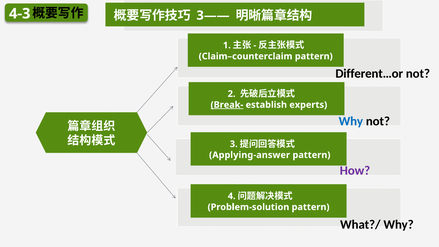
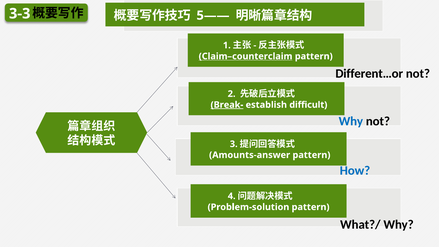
4-3: 4-3 -> 3-3 (20, 14)
3——: 3—— -> 5—— (213, 15)
Claim–counterclaim underline: none -> present (246, 56)
experts: experts -> difficult (308, 105)
Applying-answer: Applying-answer -> Amounts-answer (250, 155)
How colour: purple -> blue (355, 171)
